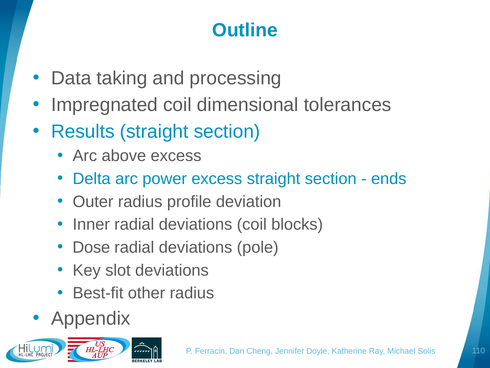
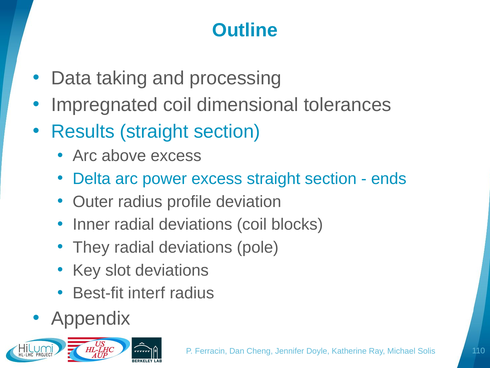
Dose: Dose -> They (91, 247)
other: other -> interf (146, 293)
